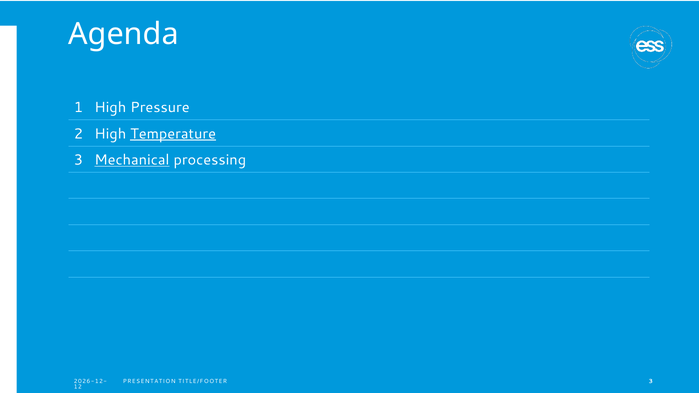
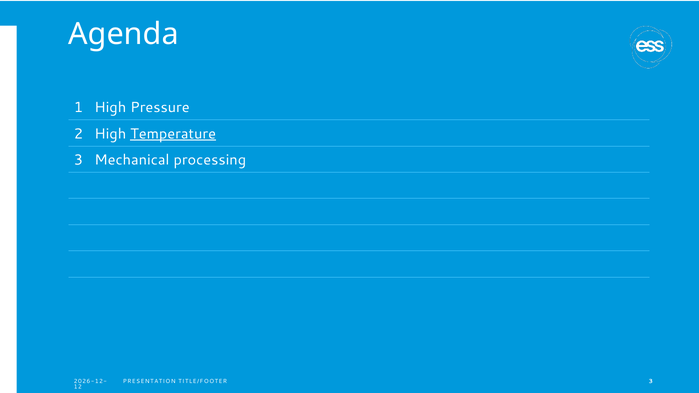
Mechanical underline: present -> none (132, 160)
